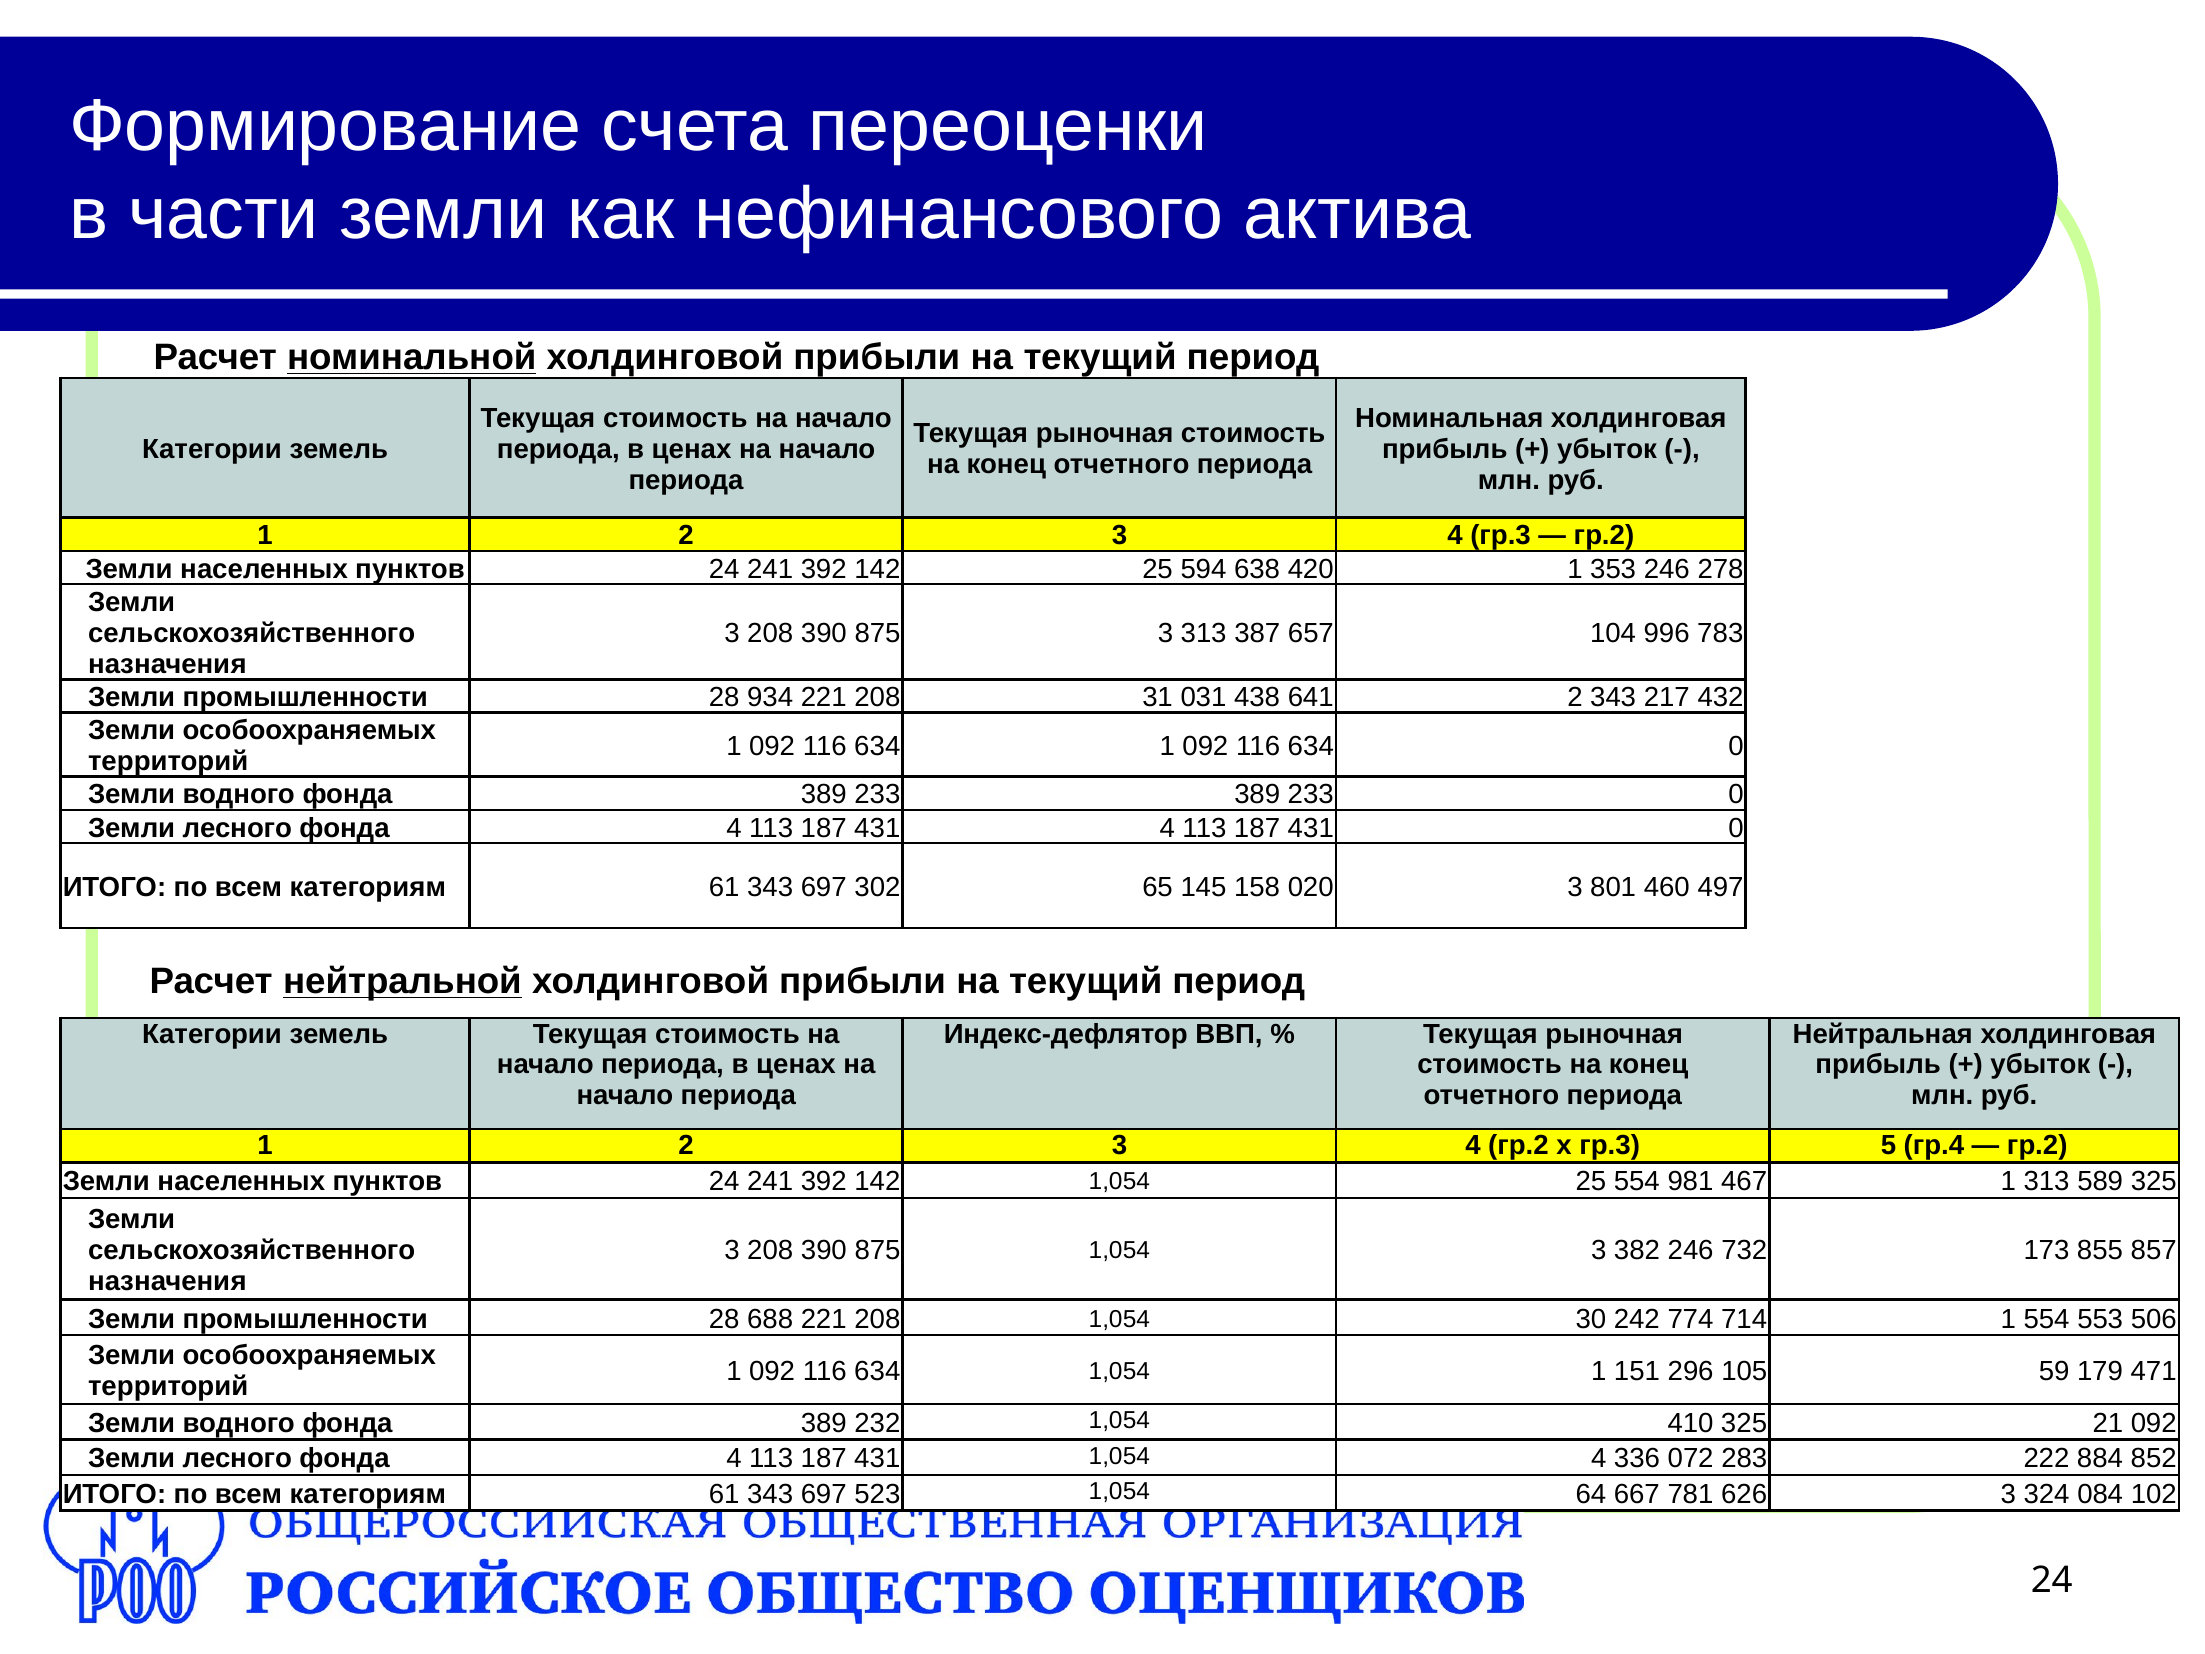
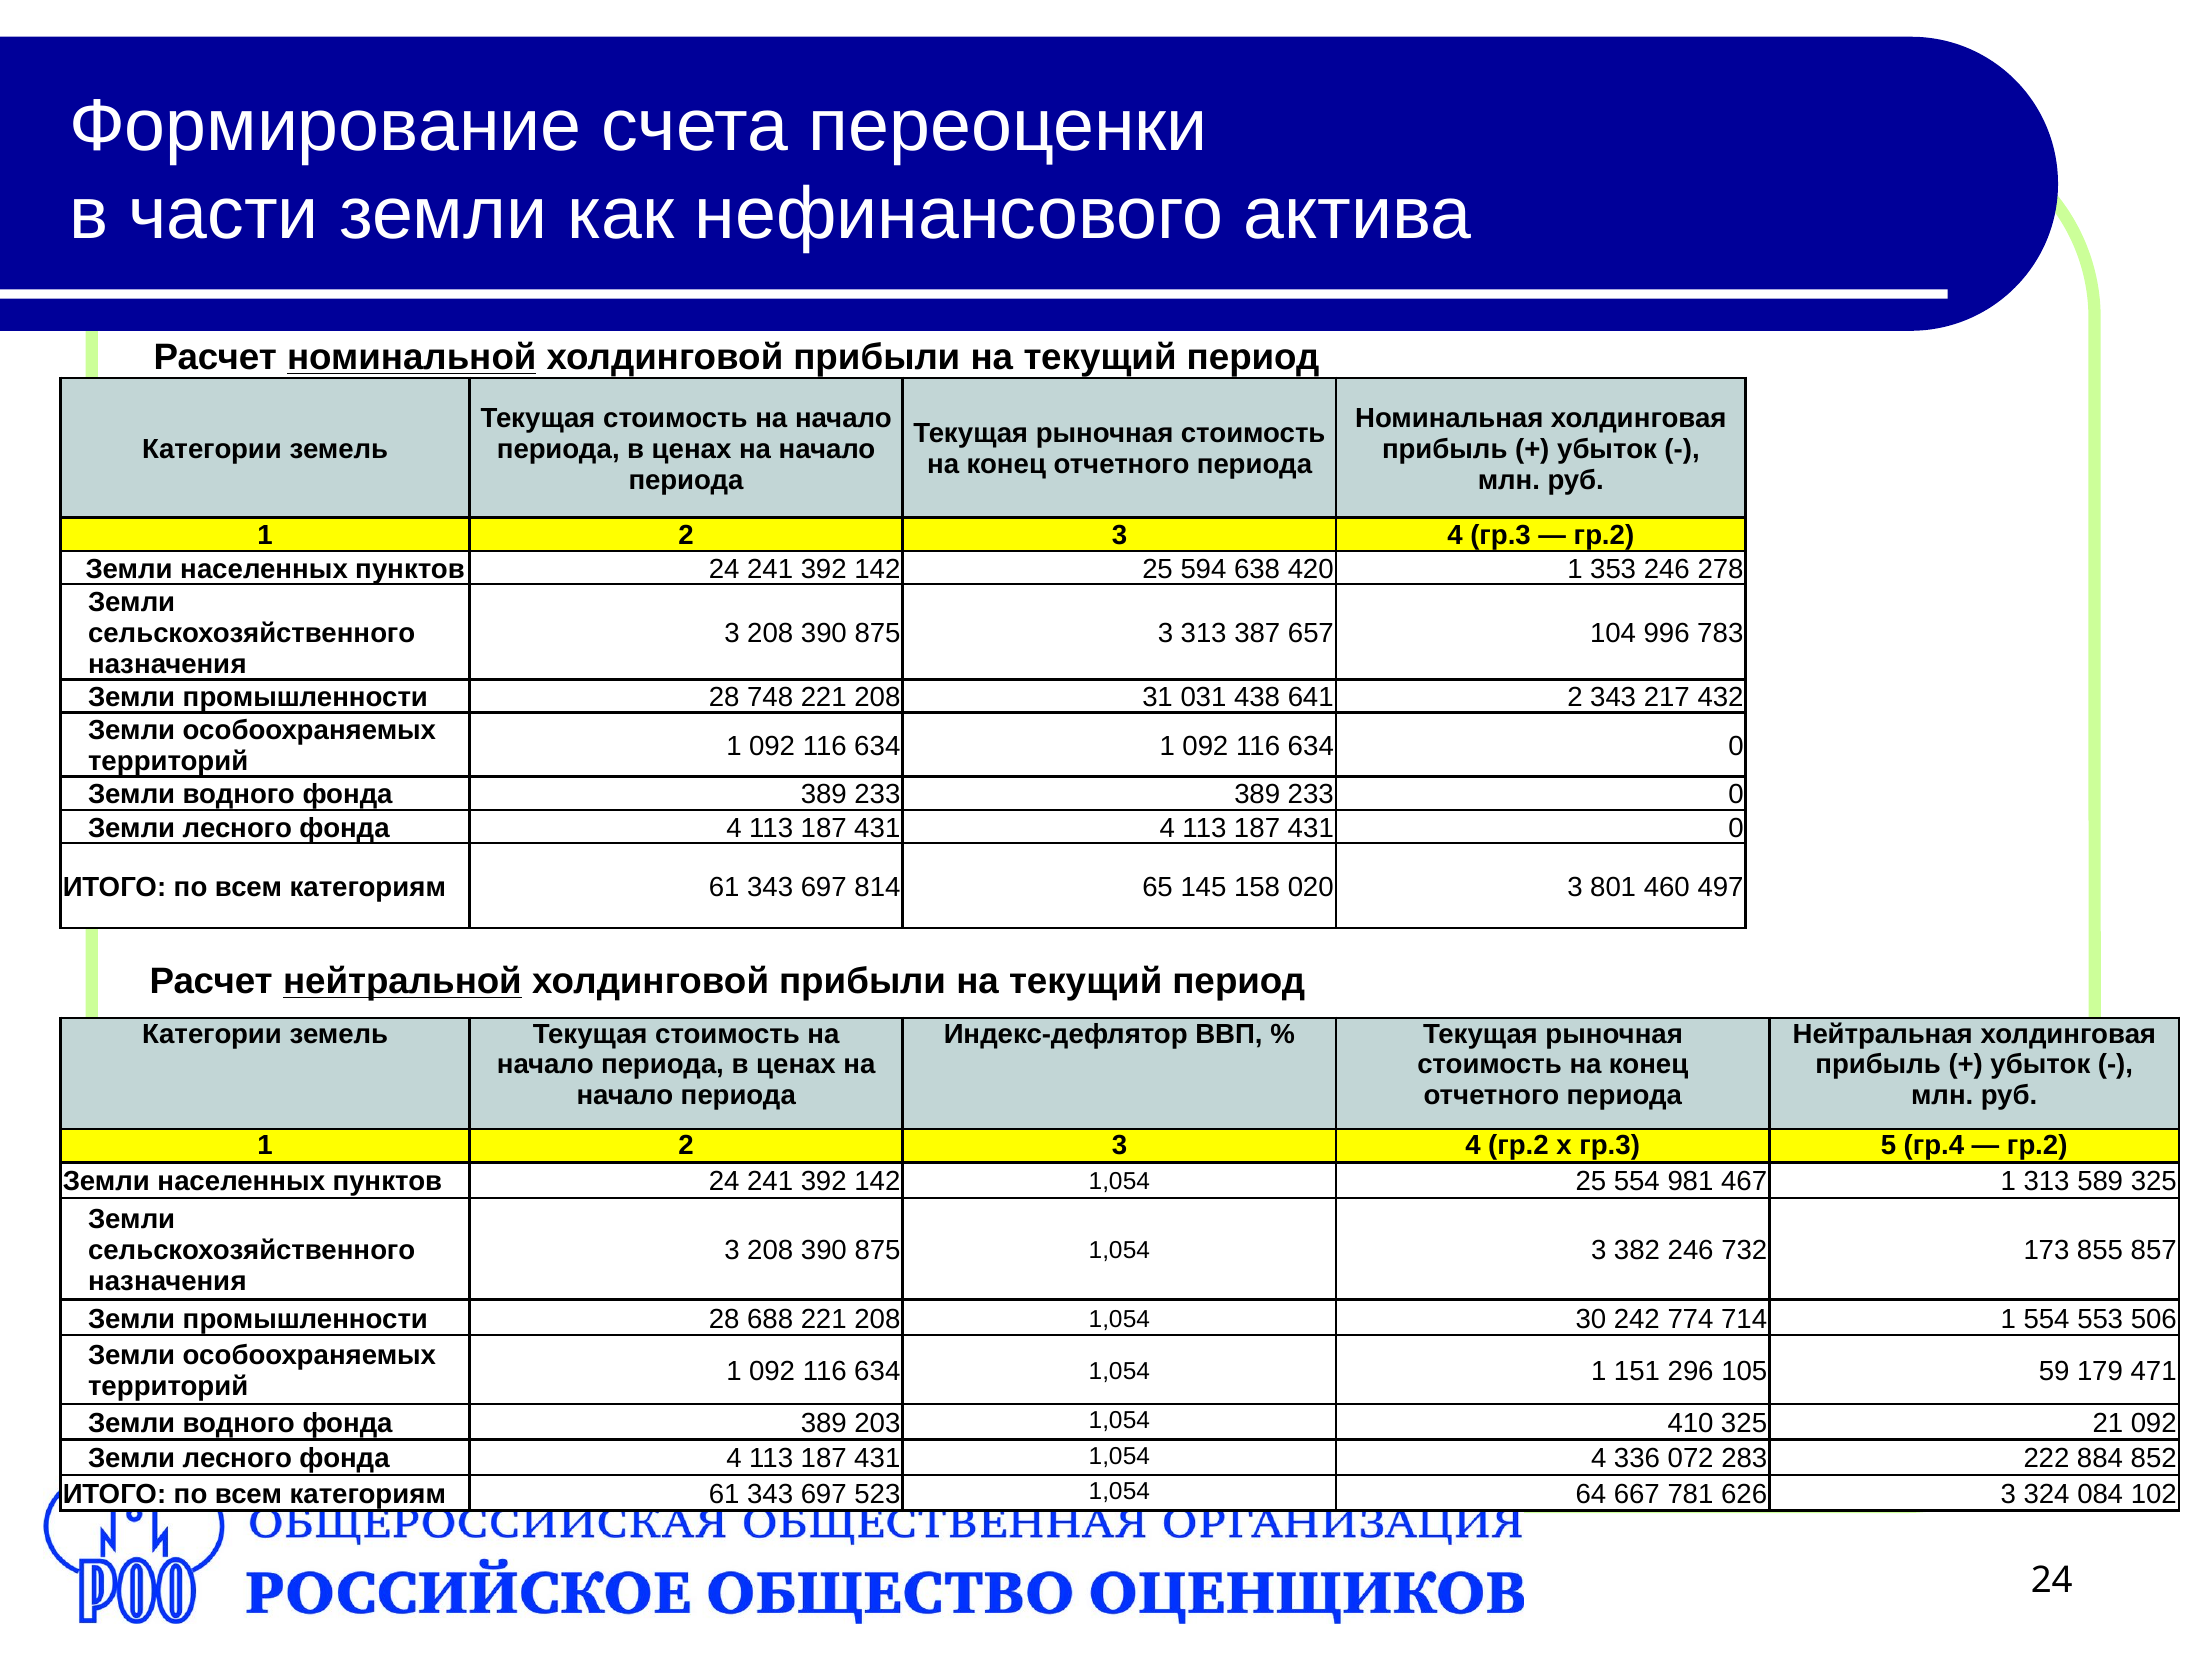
934: 934 -> 748 (770, 697)
302: 302 -> 814 (877, 887)
232: 232 -> 203 (877, 1423)
